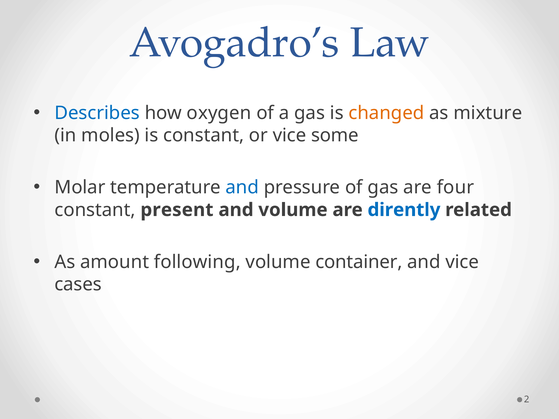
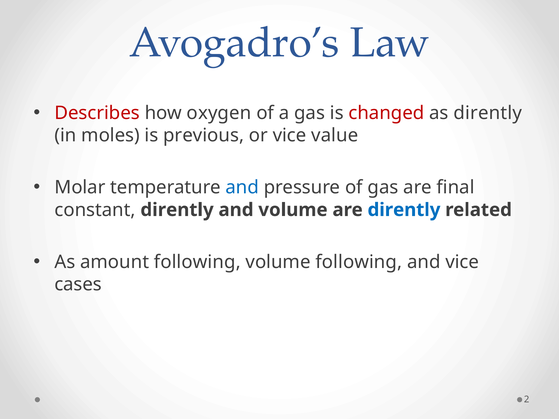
Describes colour: blue -> red (97, 113)
changed colour: orange -> red (386, 113)
as mixture: mixture -> dirently (488, 113)
is constant: constant -> previous (204, 135)
some: some -> value (335, 135)
four: four -> final (456, 188)
constant present: present -> dirently (177, 210)
volume container: container -> following (359, 262)
